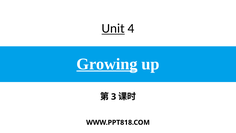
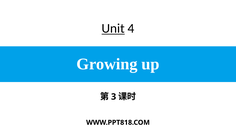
Growing underline: present -> none (107, 64)
